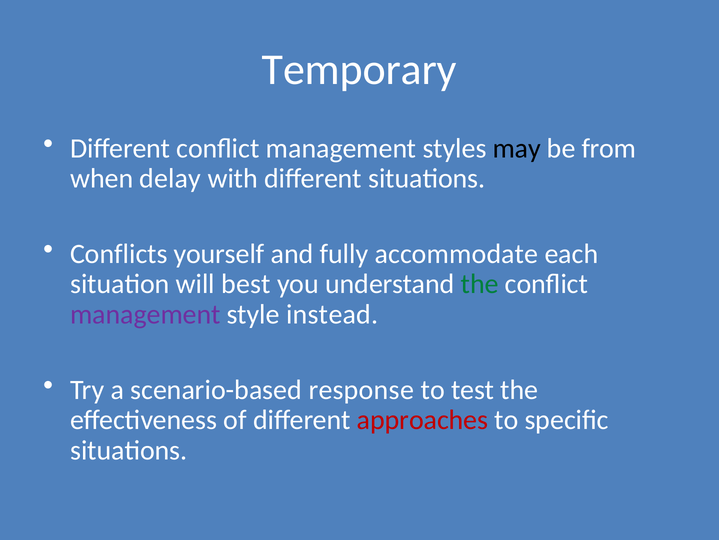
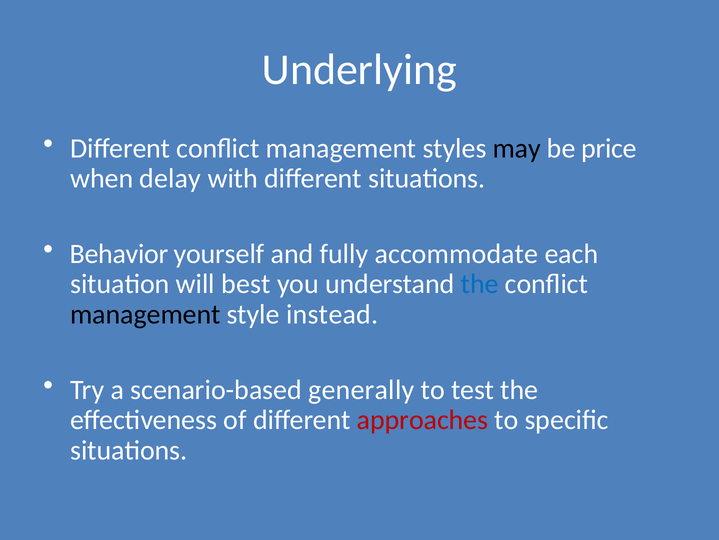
Temporary: Temporary -> Underlying (359, 70)
from: from -> price (609, 148)
Conflicts: Conflicts -> Behavior (119, 254)
the colour: green -> blue (480, 284)
management colour: purple -> black (145, 314)
response: response -> generally (361, 389)
